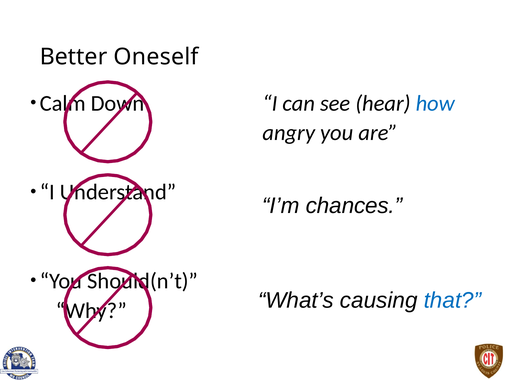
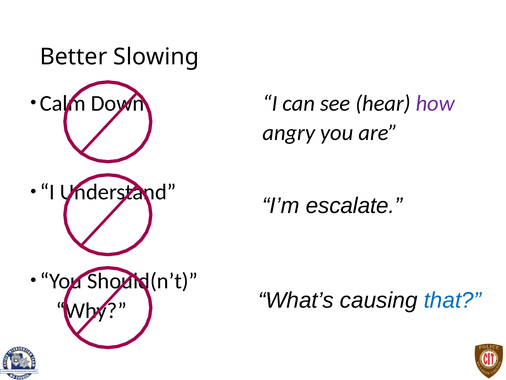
Oneself: Oneself -> Slowing (156, 57)
how colour: blue -> purple (435, 103)
chances: chances -> escalate (354, 206)
